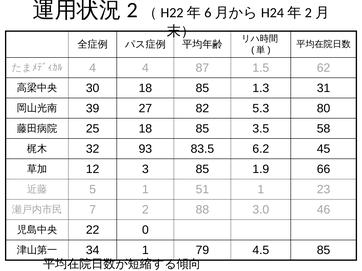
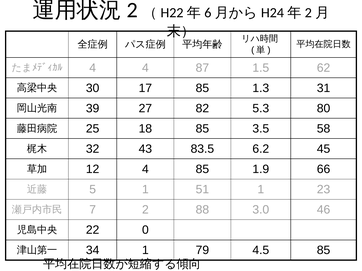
30 18: 18 -> 17 (145, 88)
93: 93 -> 43 (145, 149)
12 3: 3 -> 4 (145, 169)
